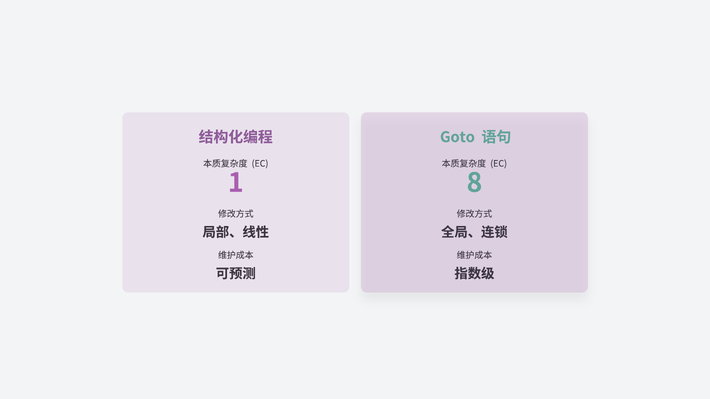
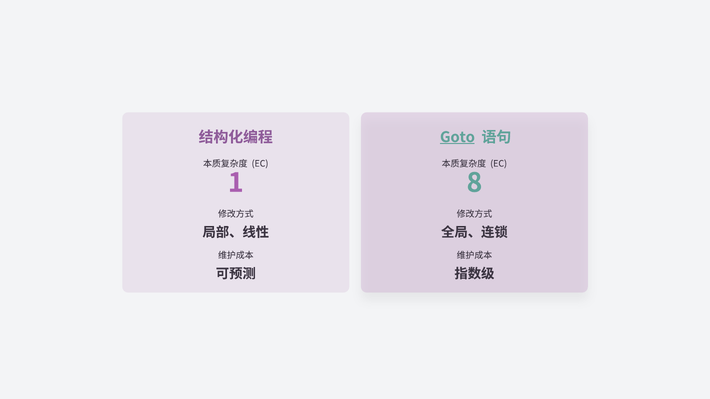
Goto underline: none -> present (457, 137)
